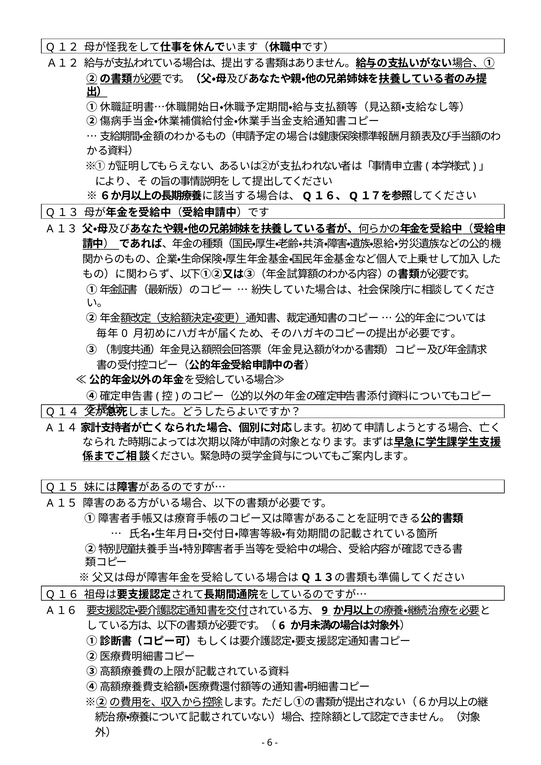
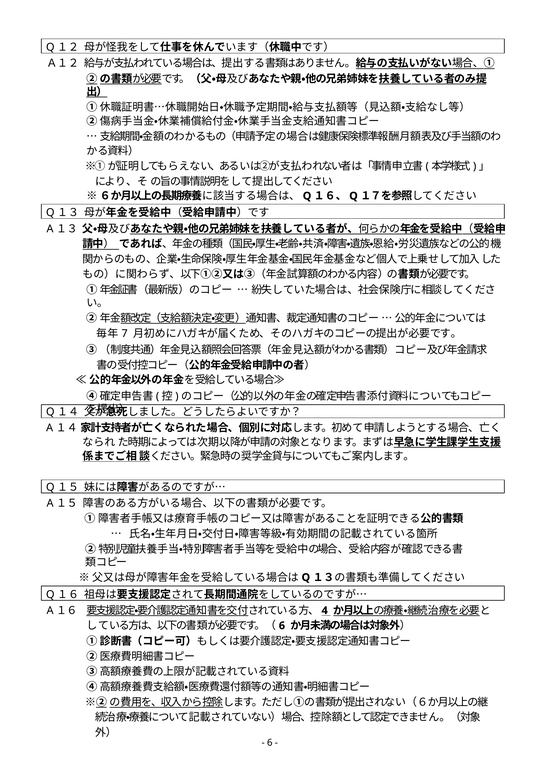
0: 0 -> 7 (125, 333)
9: 9 -> 4 (325, 610)
